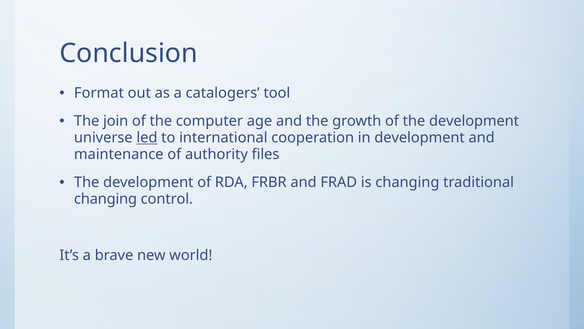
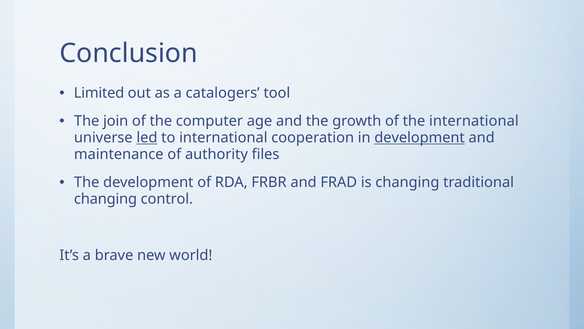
Format: Format -> Limited (99, 93)
of the development: development -> international (474, 121)
development underline: none -> present (420, 138)
